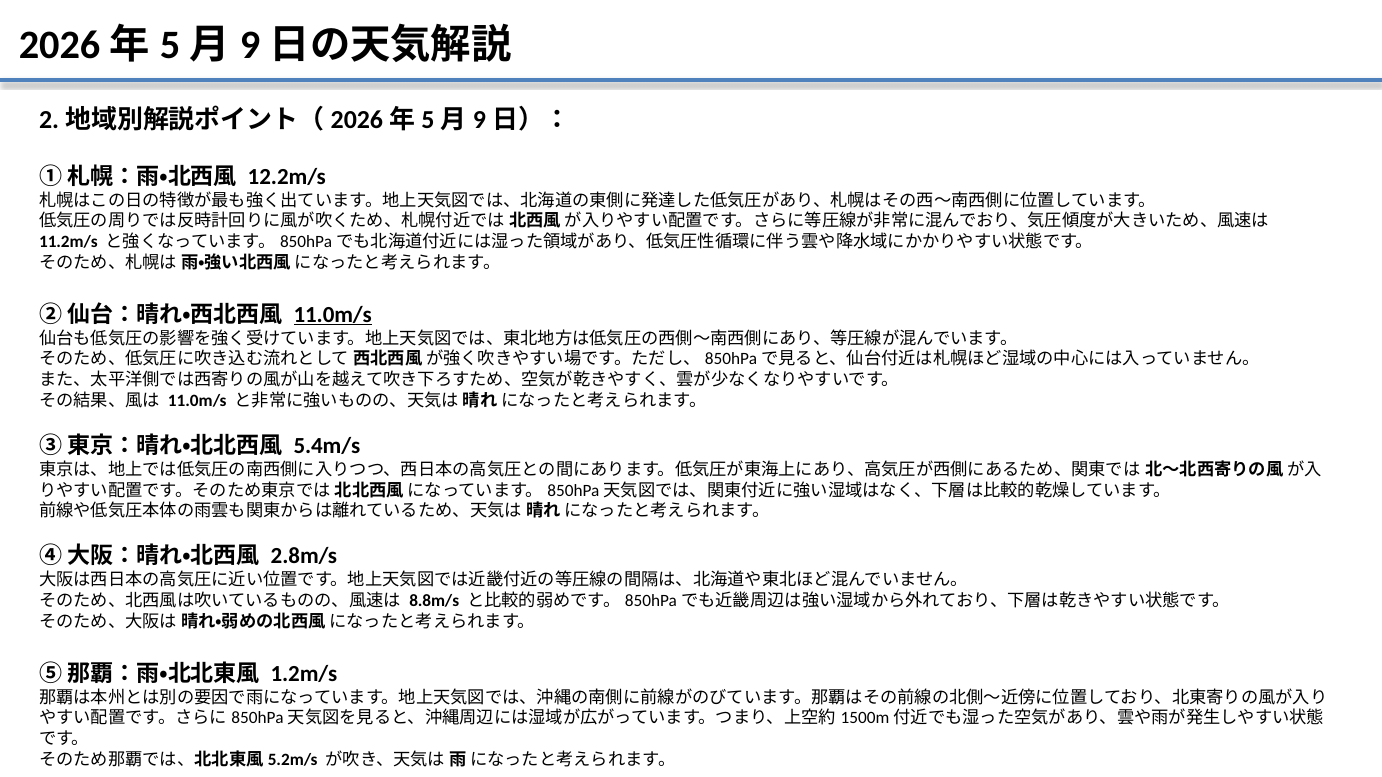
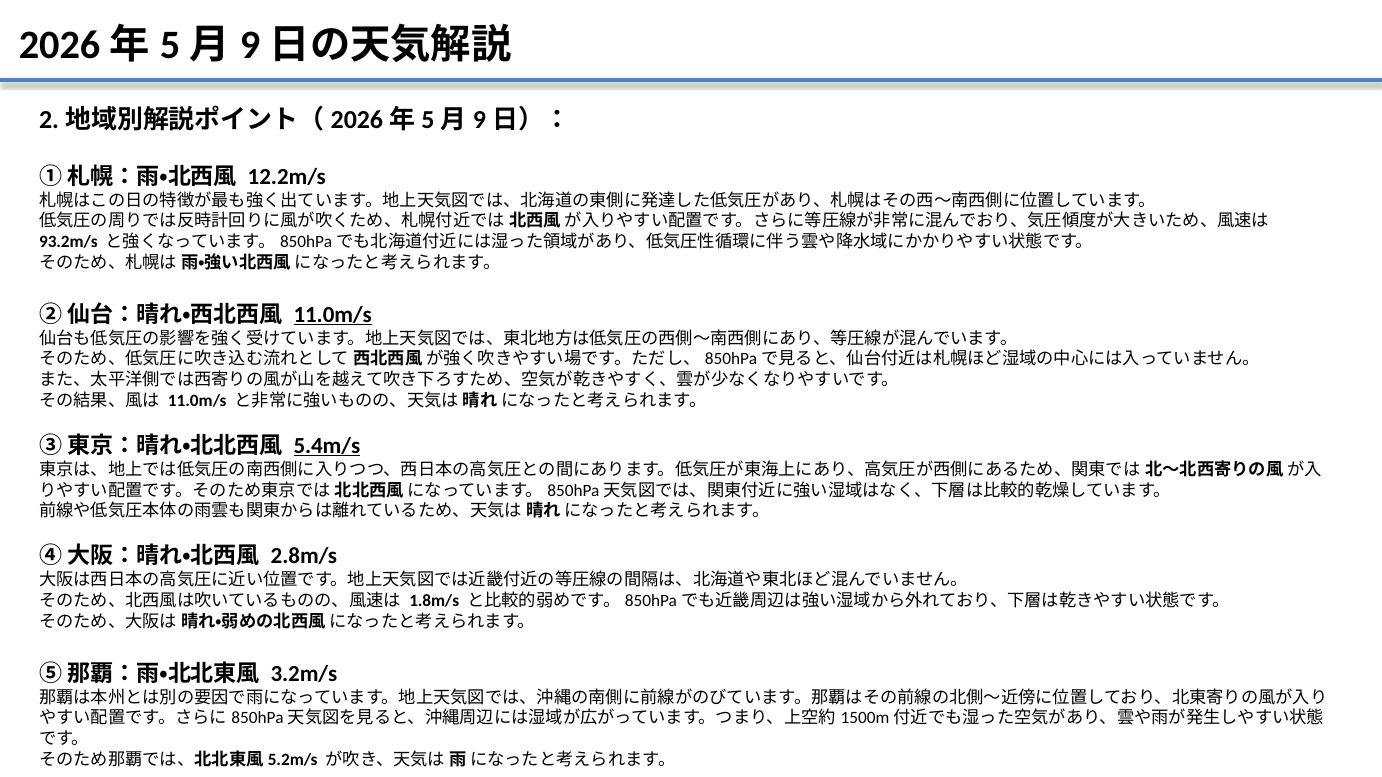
11.2m/s: 11.2m/s -> 93.2m/s (68, 242)
5.4m/s underline: none -> present (327, 446)
8.8m/s: 8.8m/s -> 1.8m/s (434, 601)
1.2m/s: 1.2m/s -> 3.2m/s (304, 674)
